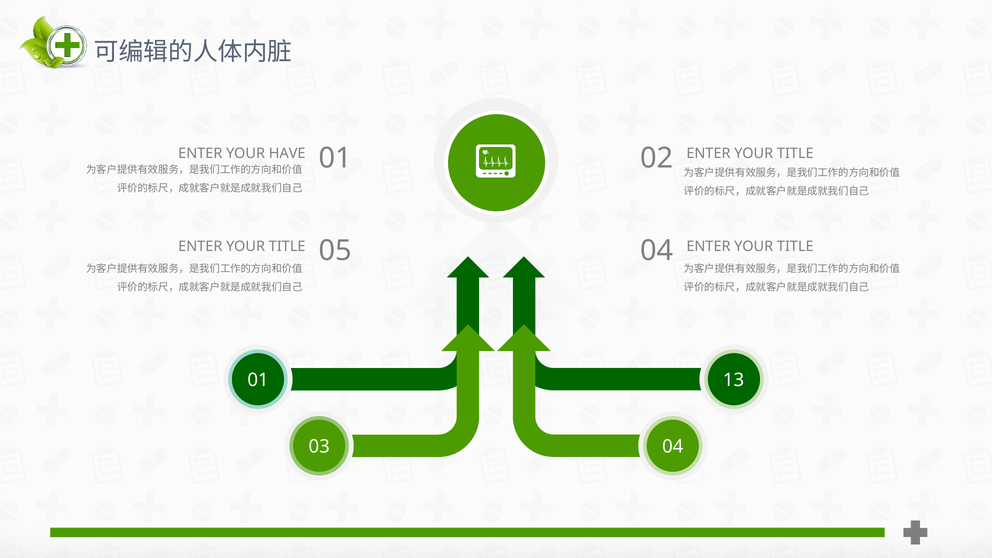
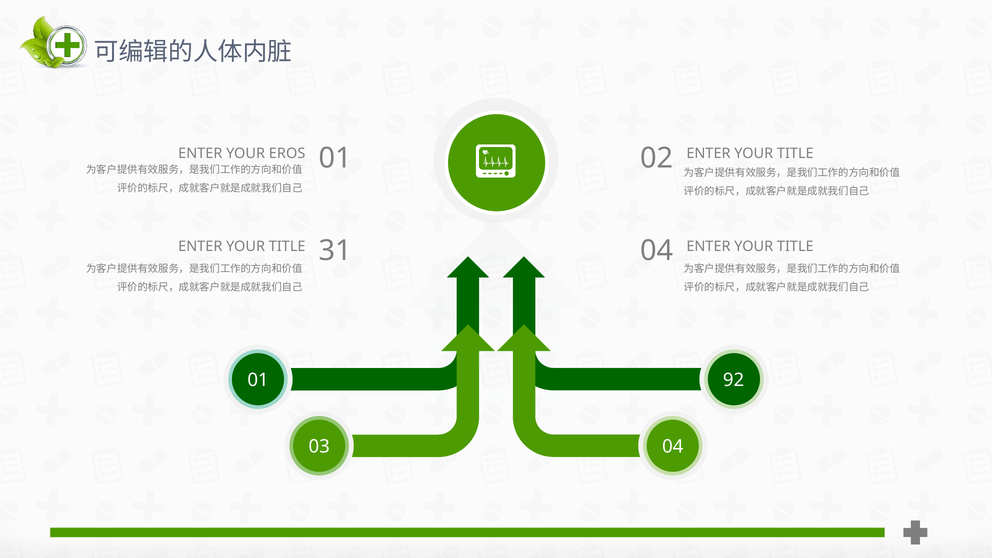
HAVE: HAVE -> EROS (287, 154)
05: 05 -> 31 (335, 251)
13: 13 -> 92 (734, 380)
